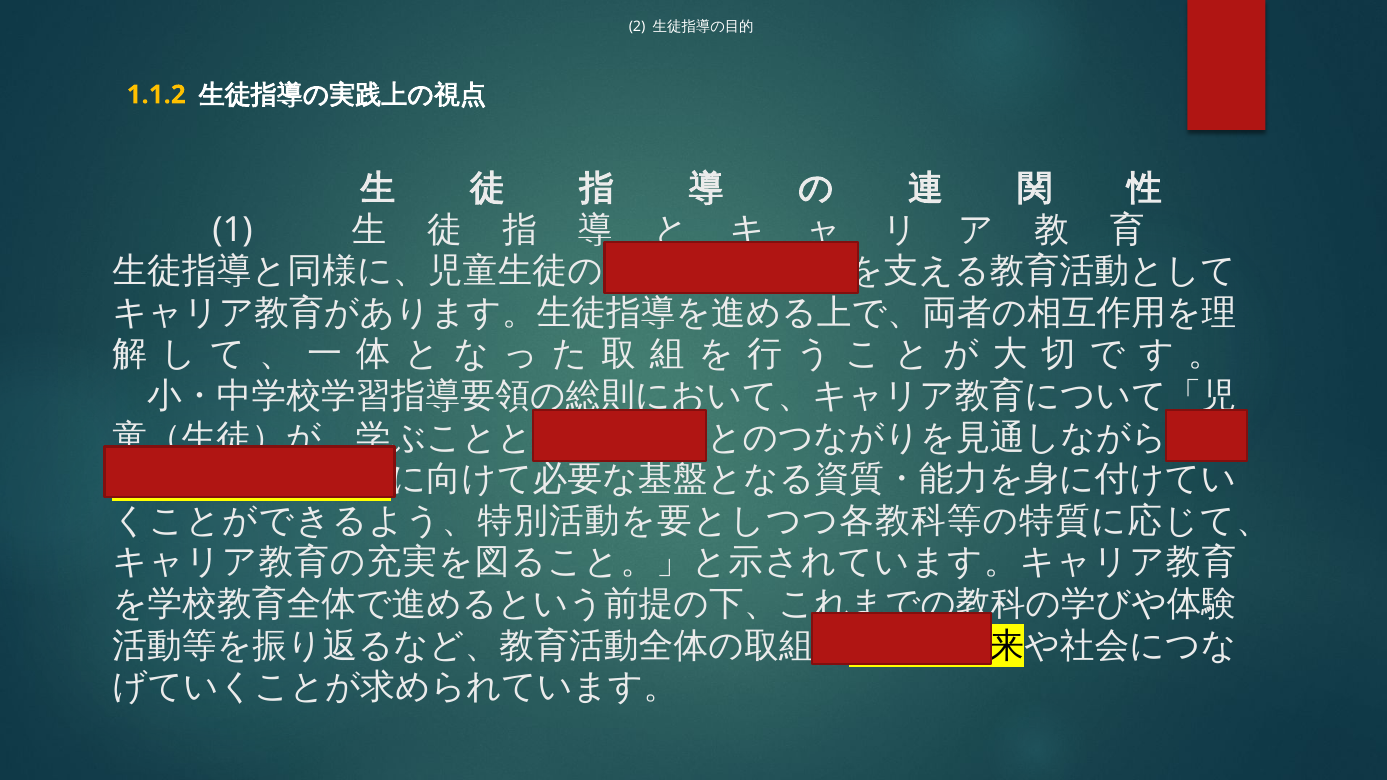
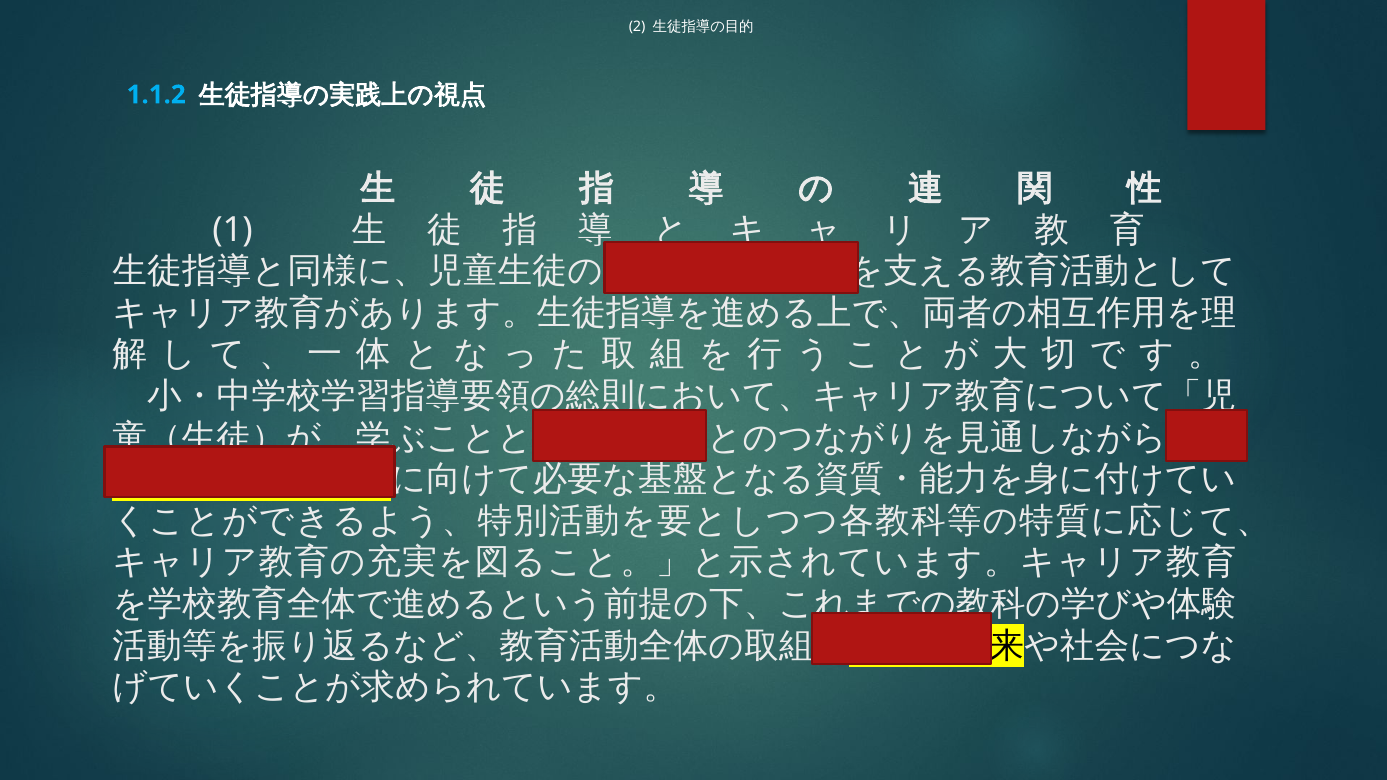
1.1.2 colour: yellow -> light blue (156, 95)
